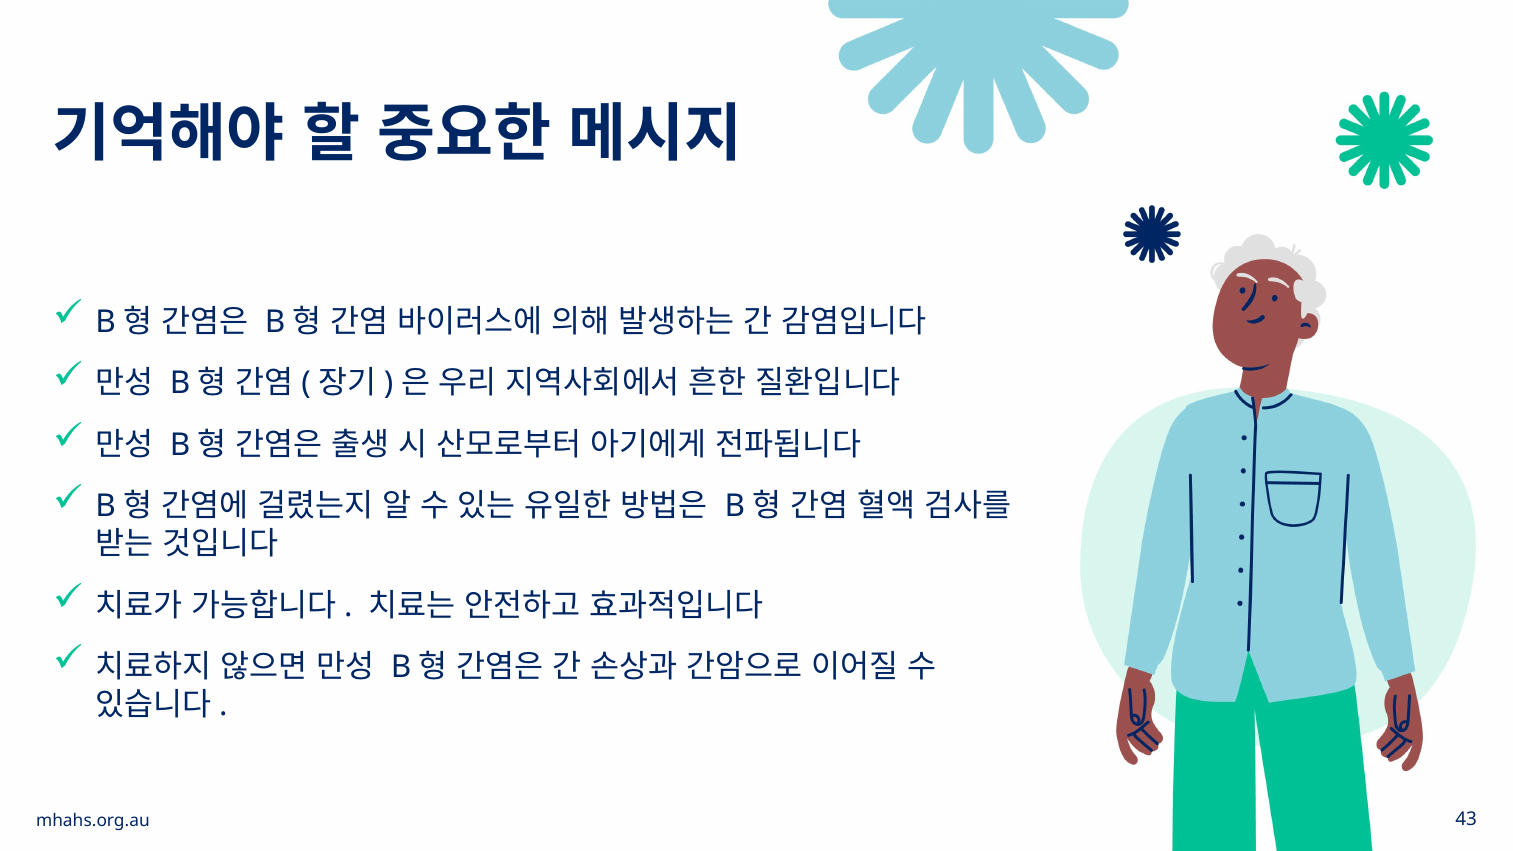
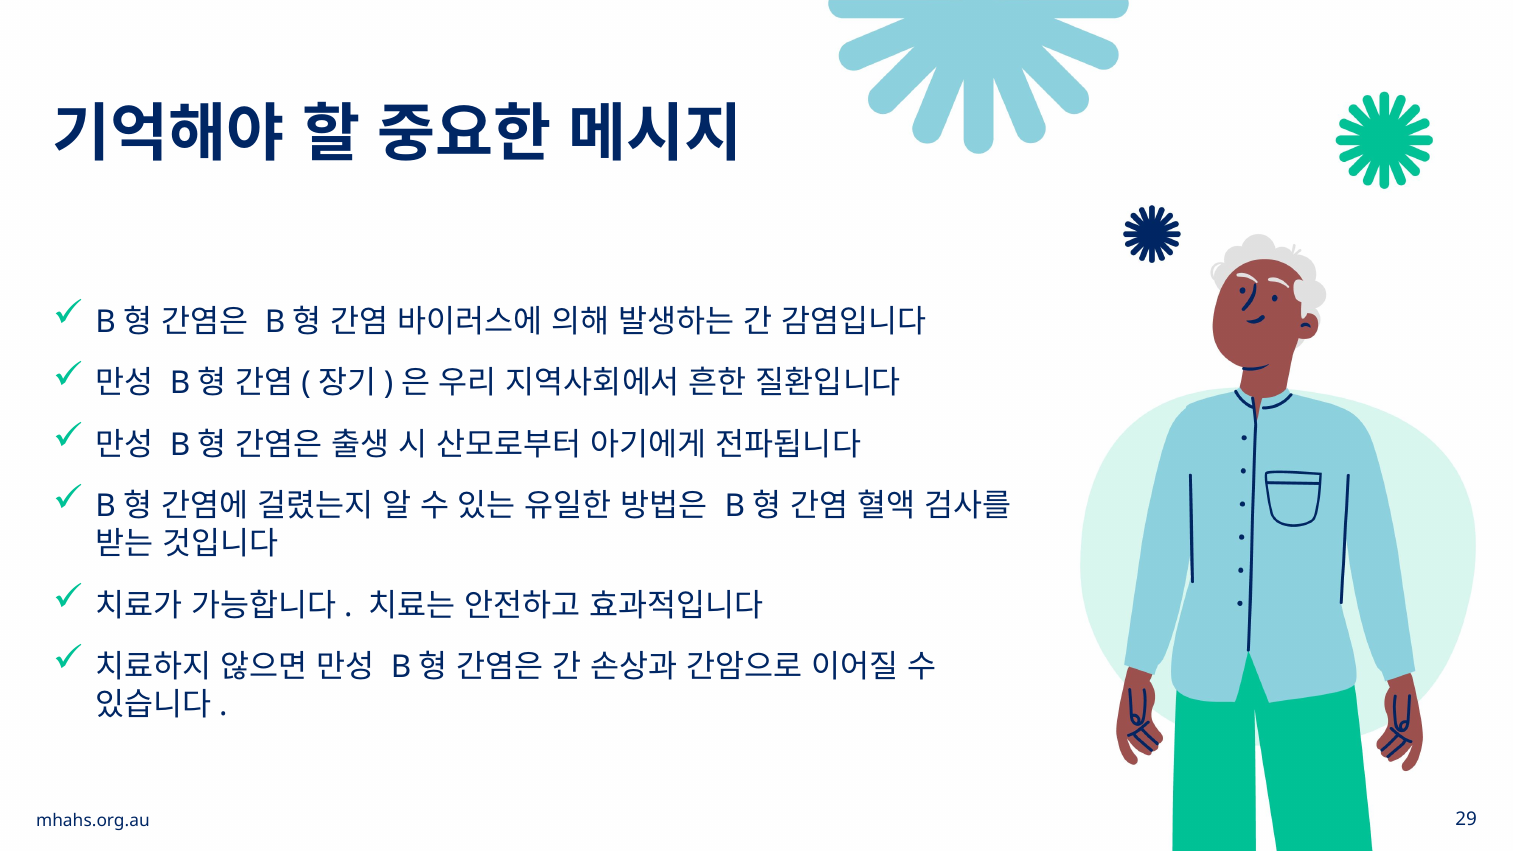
43: 43 -> 29 (1466, 819)
